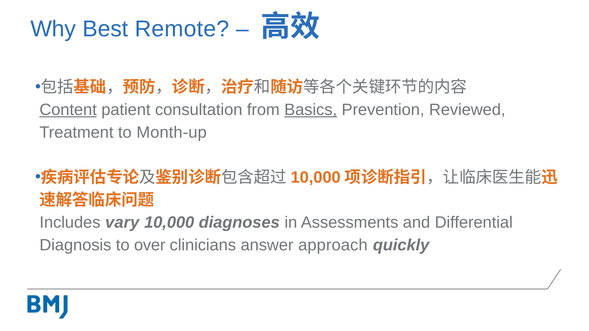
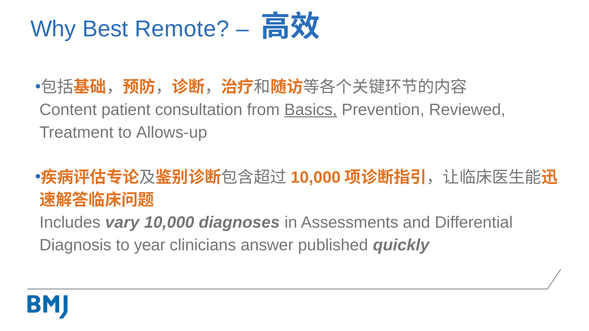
Content underline: present -> none (68, 110)
Month-up: Month-up -> Allows-up (172, 132)
over: over -> year (150, 245)
approach: approach -> published (333, 245)
